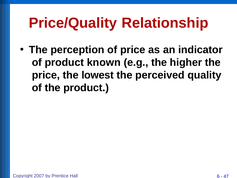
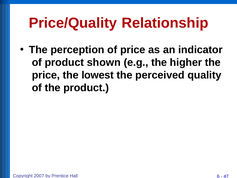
known: known -> shown (104, 62)
